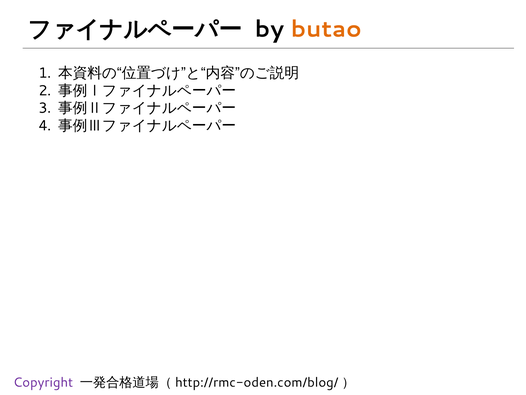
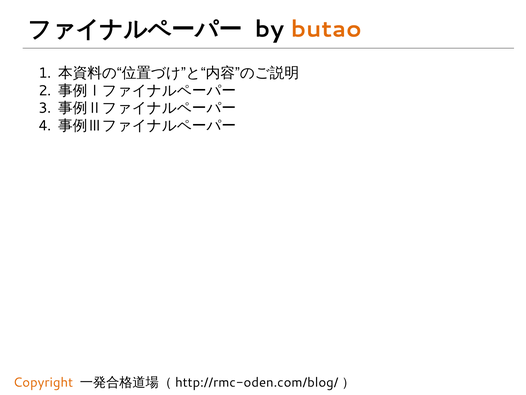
Copyright colour: purple -> orange (43, 382)
